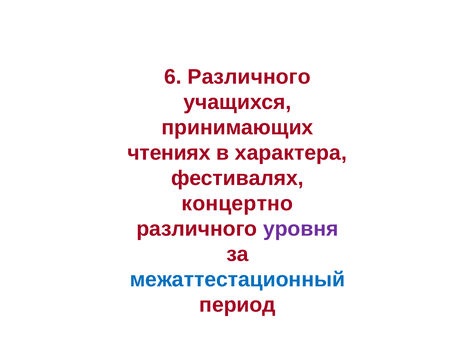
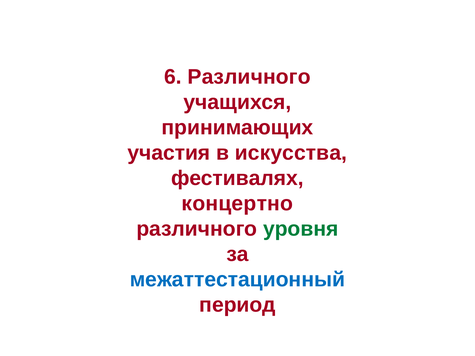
чтениях: чтениях -> участия (169, 153)
характера: характера -> искусства (291, 153)
уровня colour: purple -> green (301, 229)
